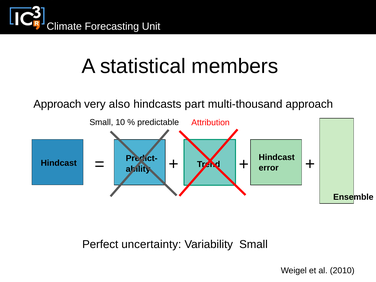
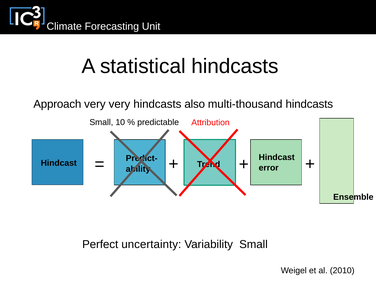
statistical members: members -> hindcasts (235, 66)
very also: also -> very (119, 104)
part: part -> also (195, 104)
multi-thousand approach: approach -> hindcasts (309, 104)
